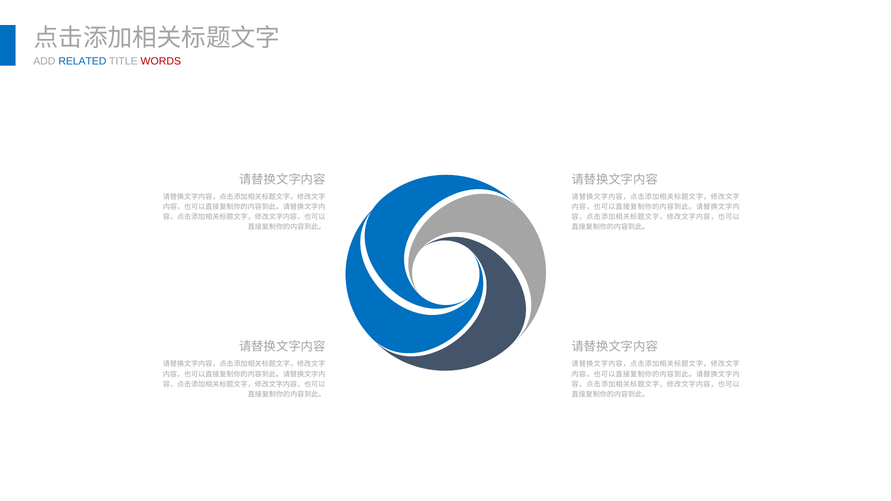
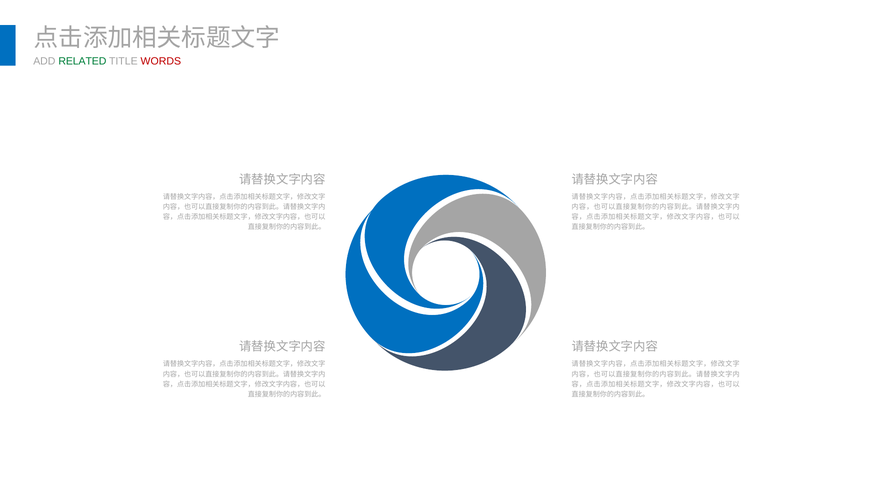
RELATED colour: blue -> green (82, 61)
